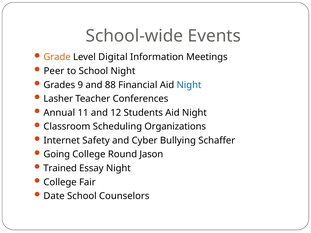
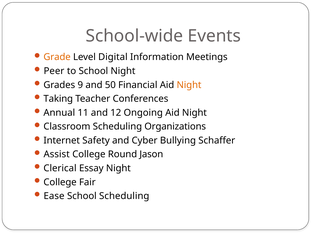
88: 88 -> 50 (110, 85)
Night colour: blue -> orange (189, 85)
Lasher: Lasher -> Taking (58, 99)
Students: Students -> Ongoing (143, 113)
Going: Going -> Assist (57, 155)
Trained: Trained -> Clerical (60, 168)
Date: Date -> Ease (54, 196)
School Counselors: Counselors -> Scheduling (124, 196)
